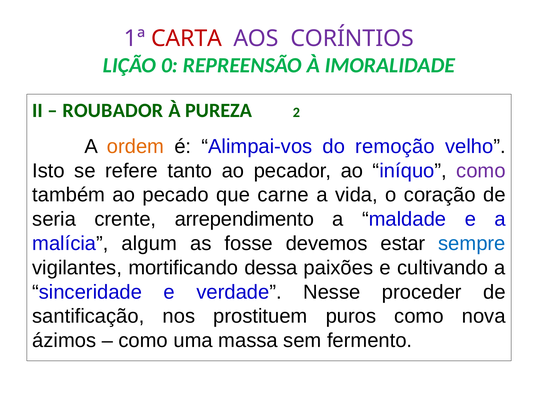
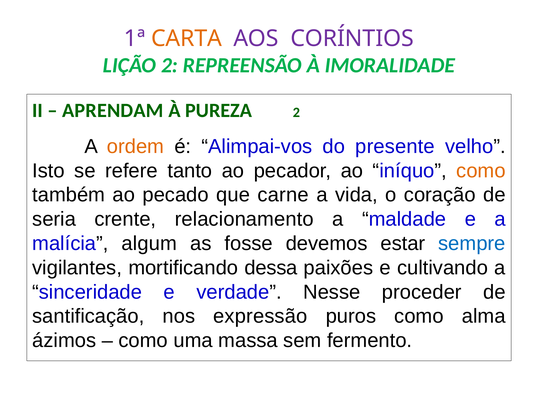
CARTA colour: red -> orange (187, 38)
LIÇÃO 0: 0 -> 2 (169, 65)
ROUBADOR: ROUBADOR -> APRENDAM (113, 110)
remoção: remoção -> presente (395, 146)
como colour: purple -> orange (481, 170)
arrependimento: arrependimento -> relacionamento (244, 219)
prostituem: prostituem -> expressão (260, 316)
nova: nova -> alma (484, 316)
